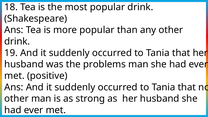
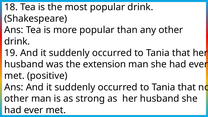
problems: problems -> extension (105, 64)
